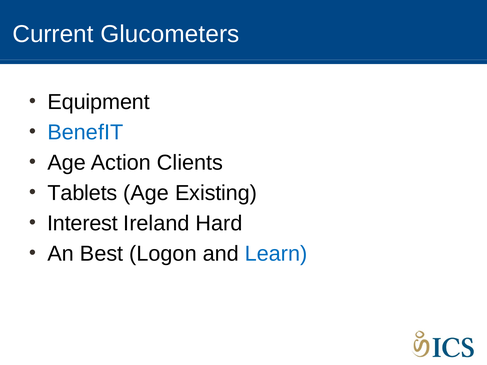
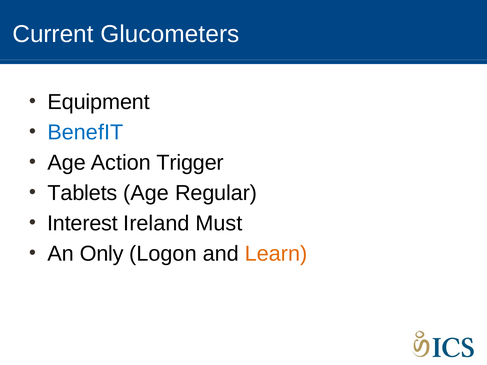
Clients: Clients -> Trigger (190, 163)
Existing: Existing -> Regular (216, 193)
Hard: Hard -> Must (219, 223)
Best: Best -> Only (102, 254)
Learn colour: blue -> orange (276, 254)
